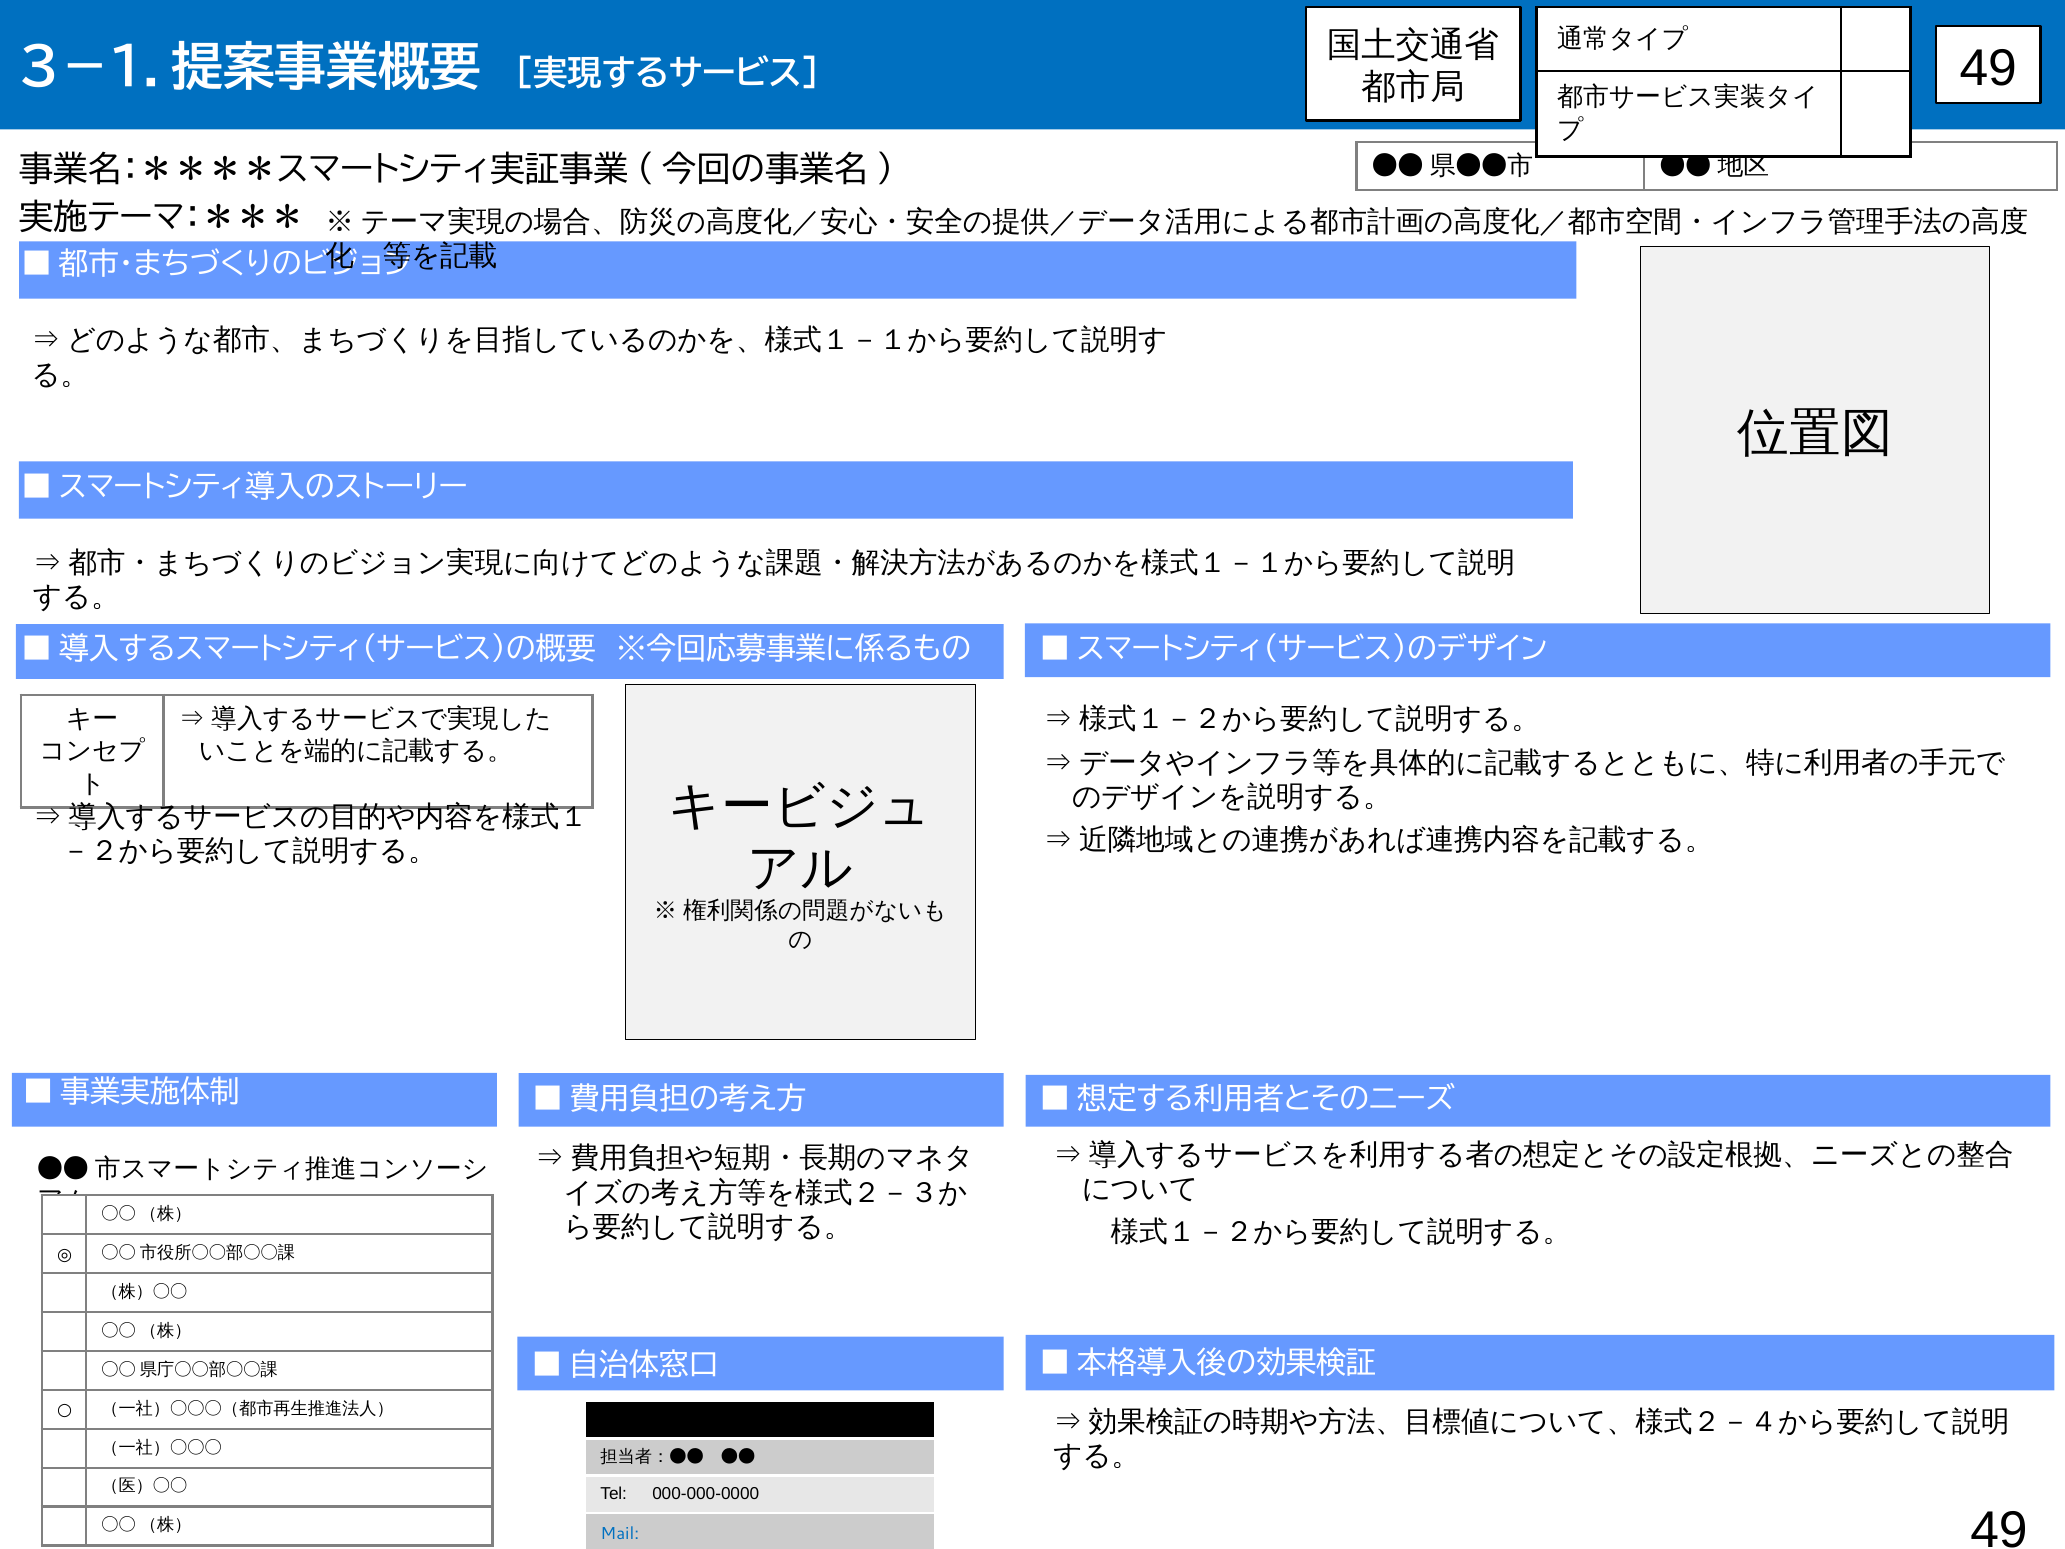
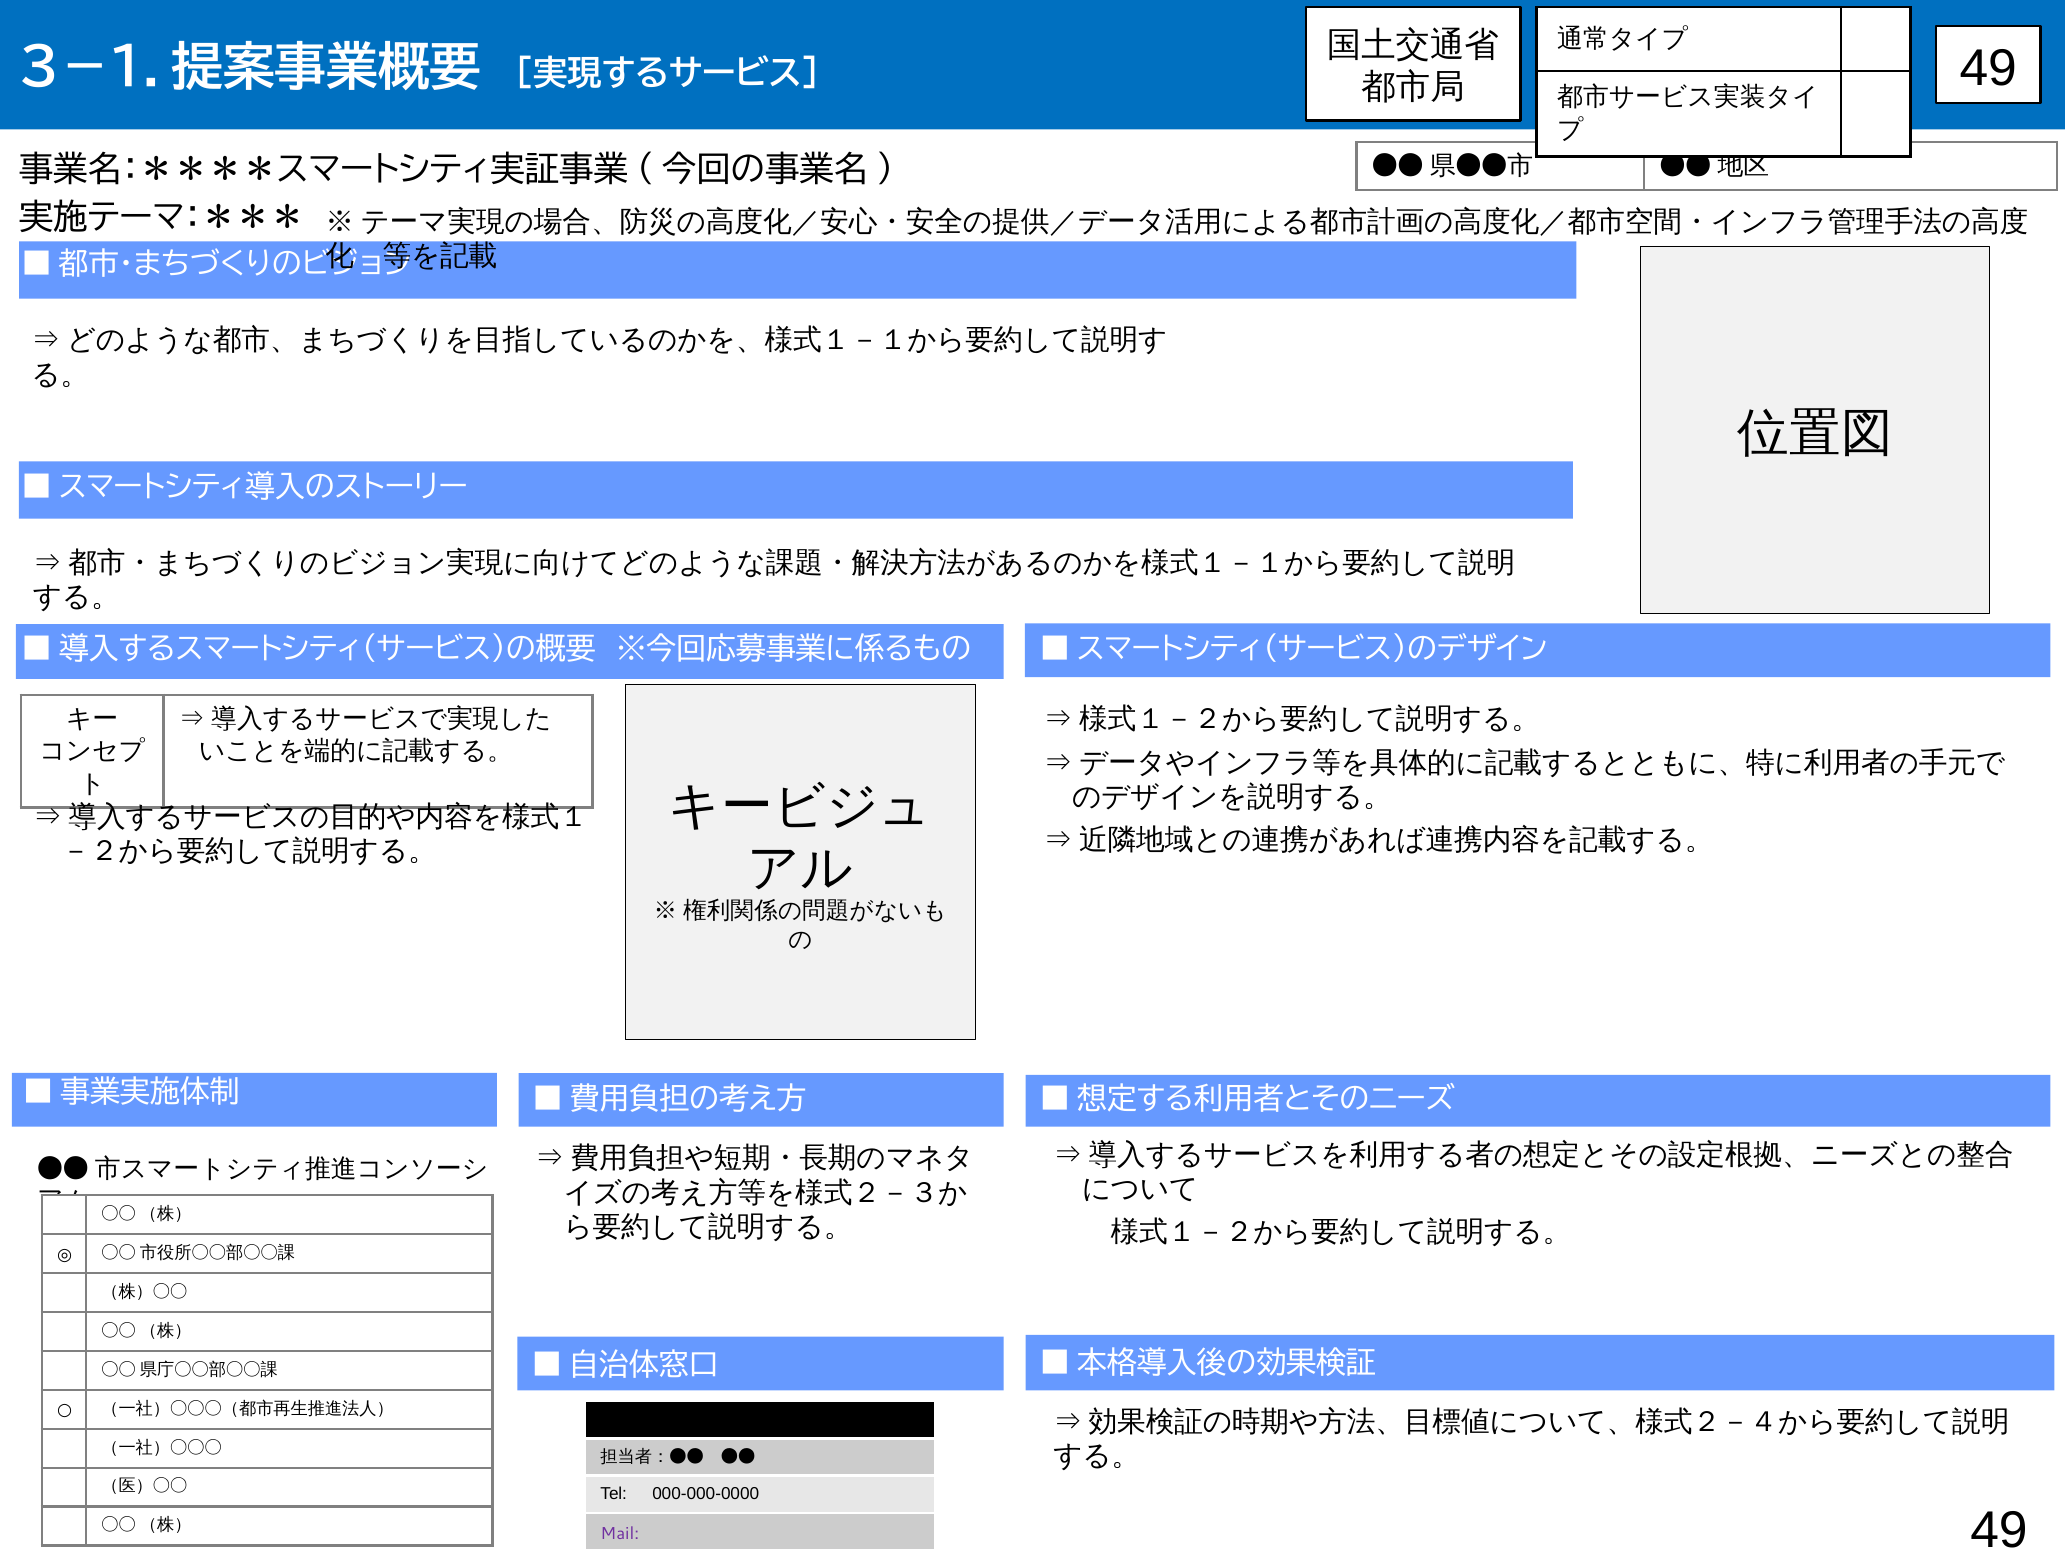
Mail colour: blue -> purple (620, 1534)
